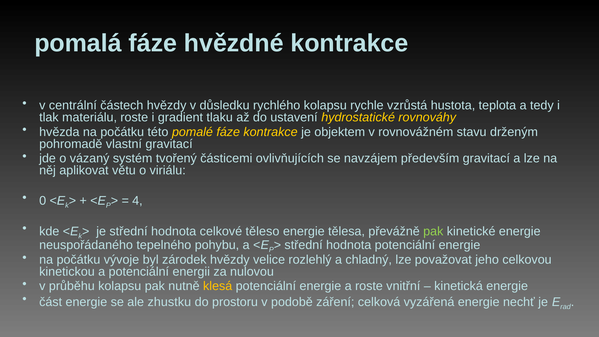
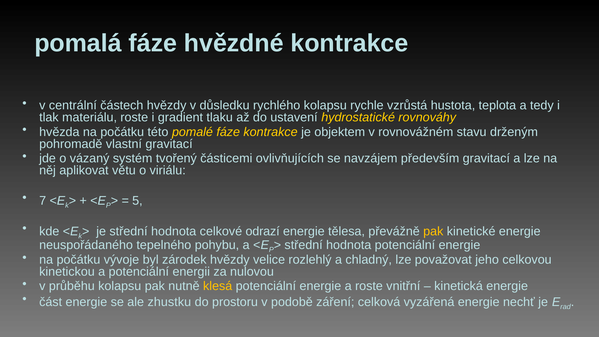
0: 0 -> 7 (43, 201)
4: 4 -> 5 (137, 201)
těleso: těleso -> odrazí (263, 231)
pak colour: light green -> yellow (433, 231)
